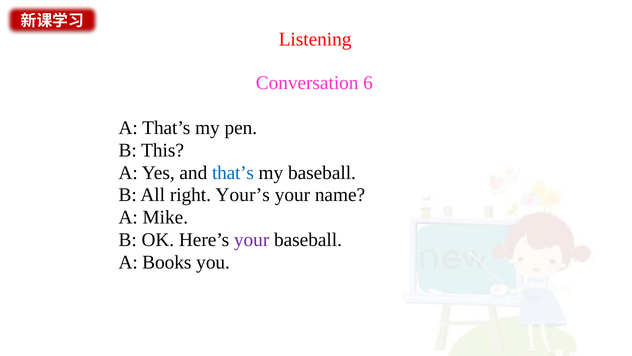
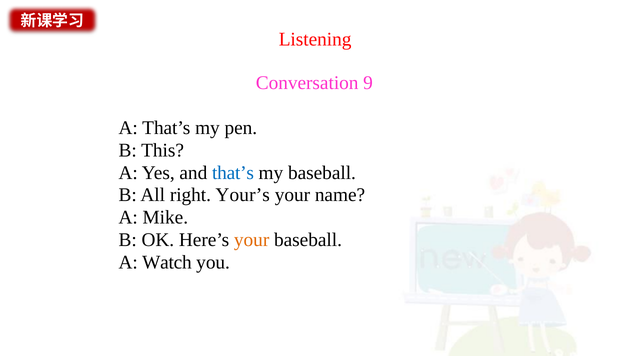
6: 6 -> 9 (368, 83)
your colour: purple -> orange (252, 240)
Books: Books -> Watch (167, 262)
